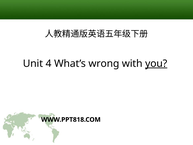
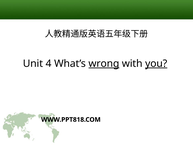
wrong underline: none -> present (104, 63)
